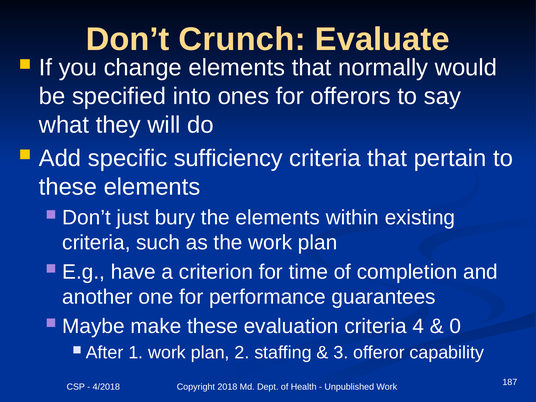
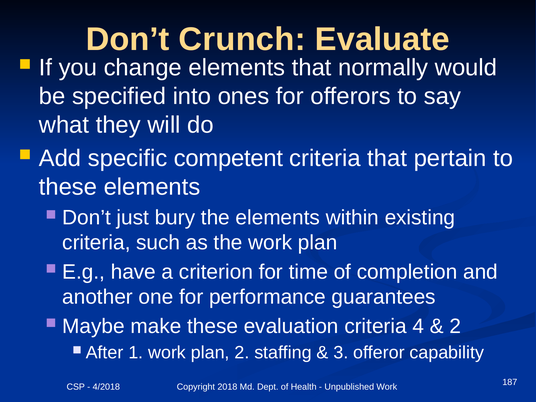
sufficiency: sufficiency -> competent (228, 158)
0: 0 -> 2 (455, 326)
